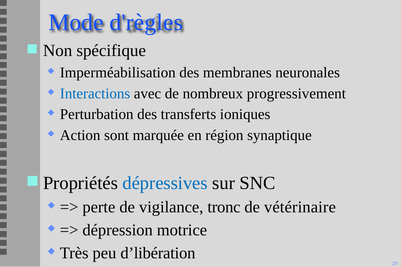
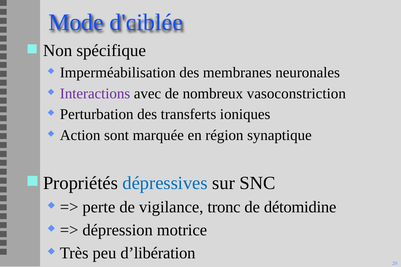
d'règles: d'règles -> d'ciblée (146, 22)
Interactions colour: blue -> purple (95, 93)
progressivement: progressivement -> vasoconstriction (296, 93)
vétérinaire: vétérinaire -> détomidine (300, 207)
